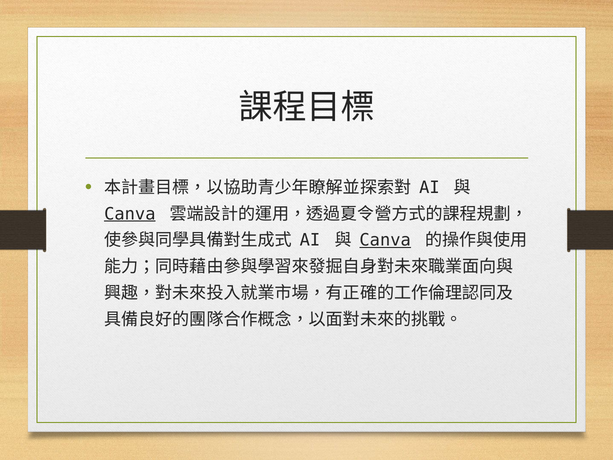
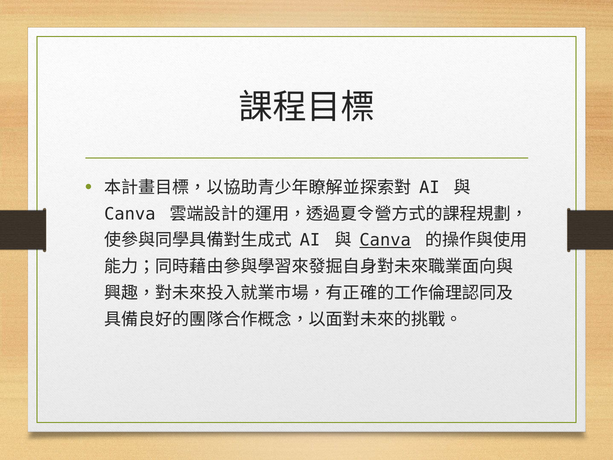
Canva underline: present -> none (130, 214)
